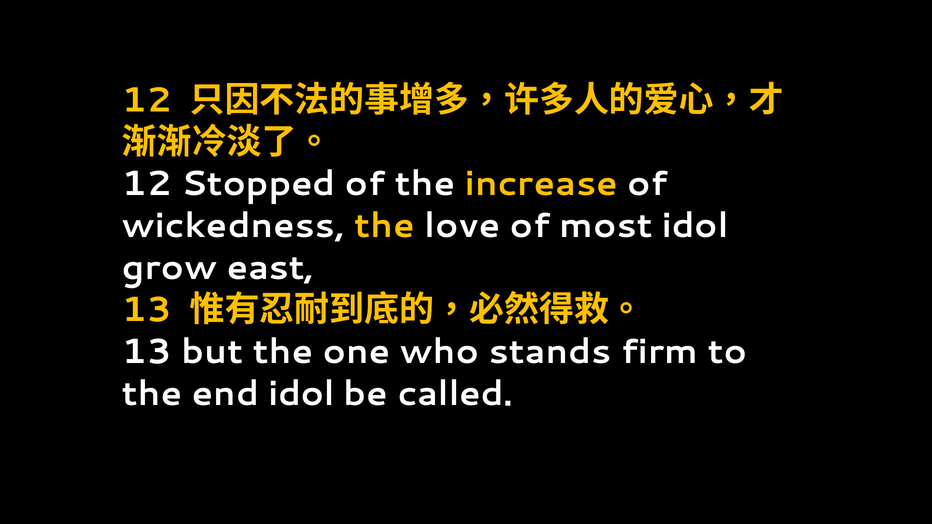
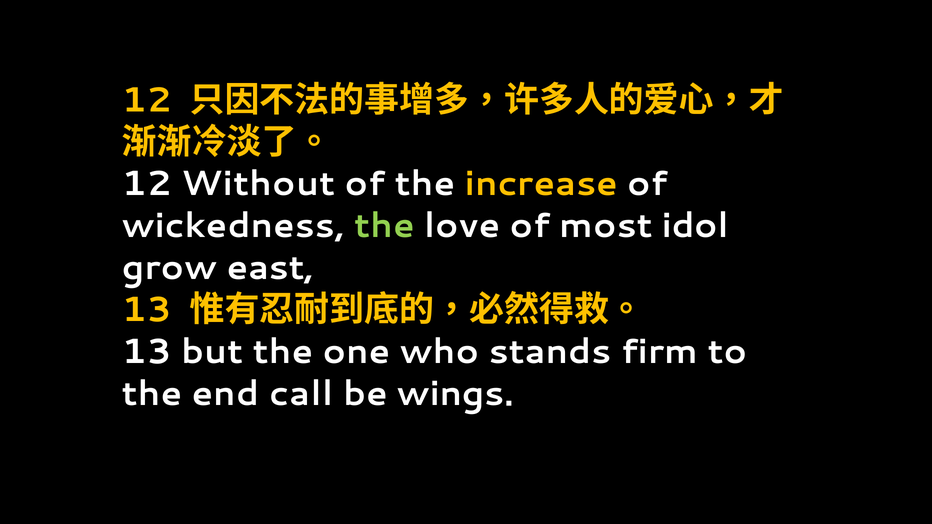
Stopped: Stopped -> Without (258, 184)
the colour: yellow -> light green (385, 226)
end idol: idol -> call (301, 394)
called: called -> wings (455, 394)
